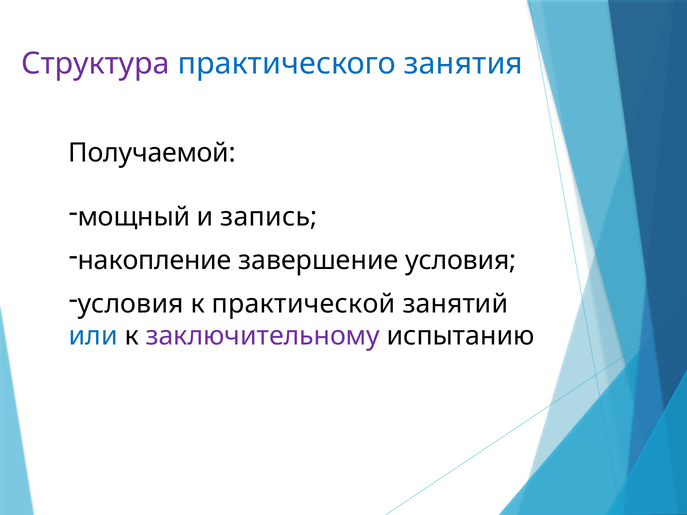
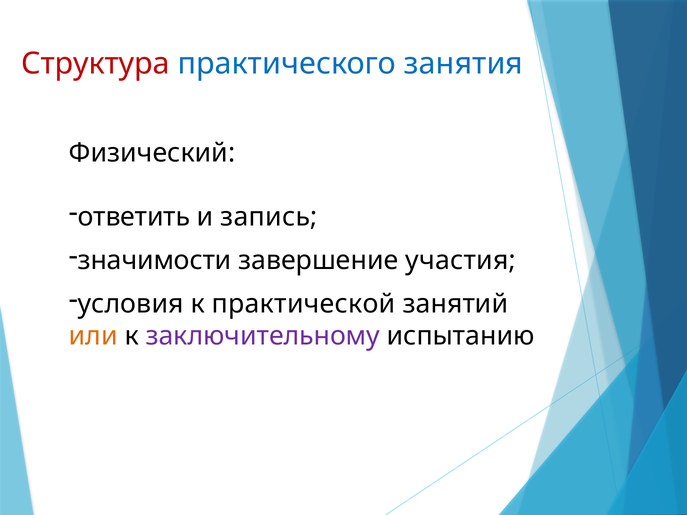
Структура colour: purple -> red (96, 64)
Получаемой: Получаемой -> Физический (152, 153)
мощный: мощный -> ответить (134, 217)
накопление: накопление -> значимости (155, 261)
завершение условия: условия -> участия (461, 261)
или colour: blue -> orange (93, 336)
